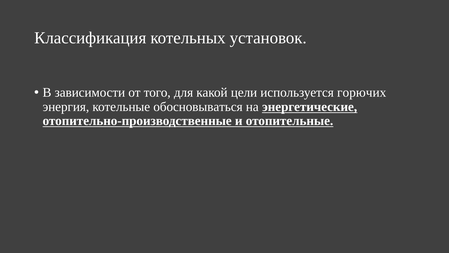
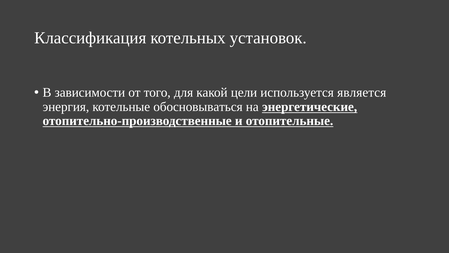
горючих: горючих -> является (362, 92)
